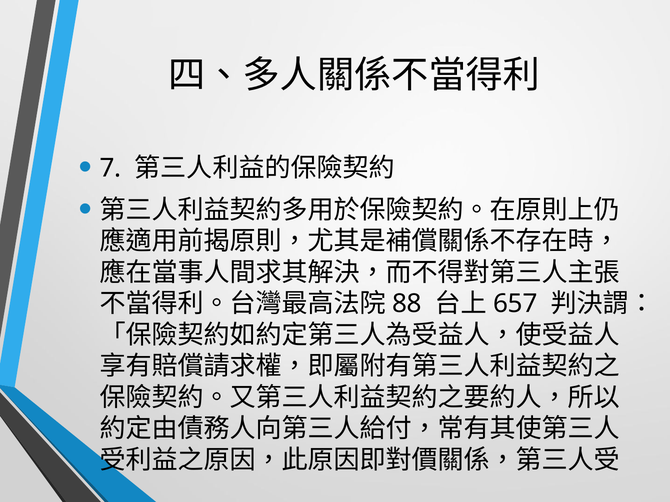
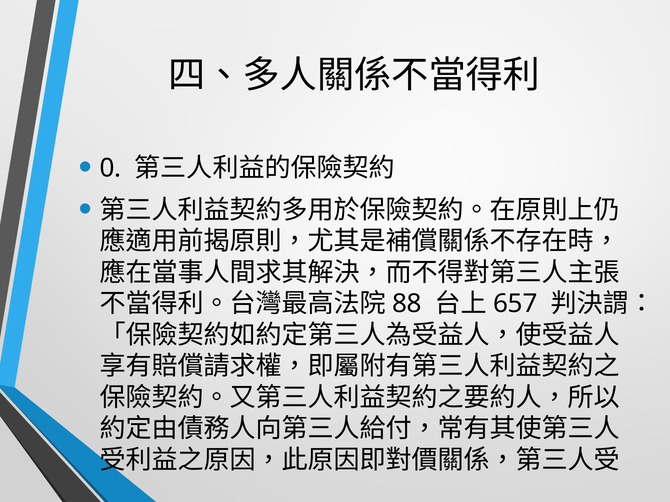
7: 7 -> 0 (111, 168)
